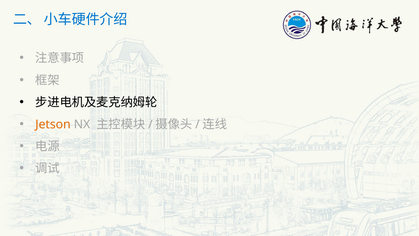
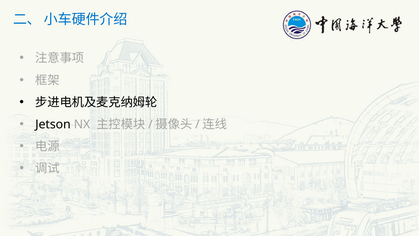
Jetson colour: orange -> black (53, 124)
